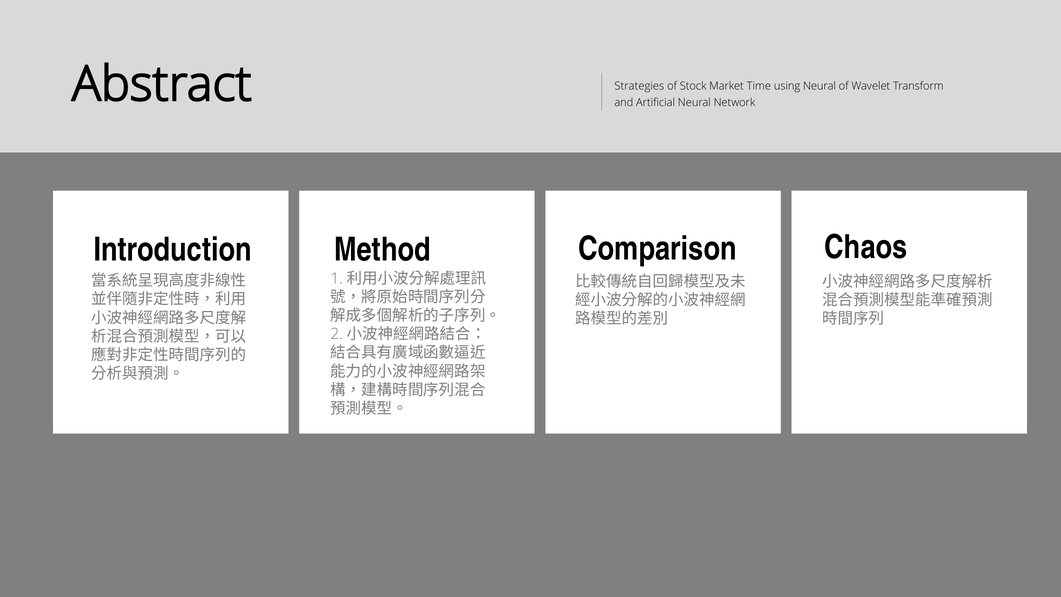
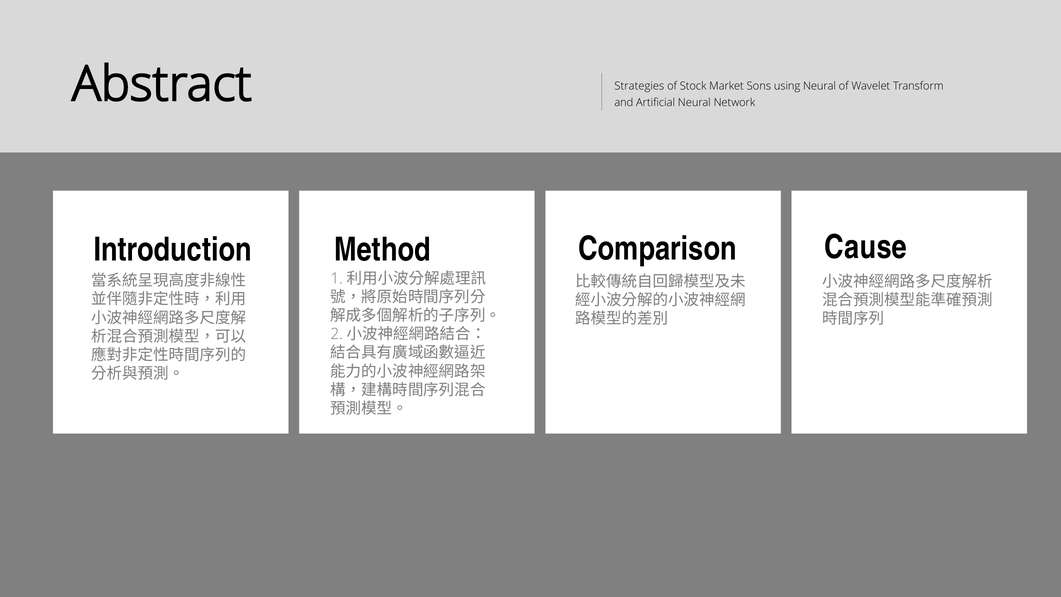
Time: Time -> Sons (759, 86)
Chaos: Chaos -> Cause (866, 247)
